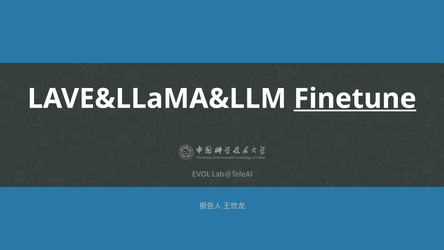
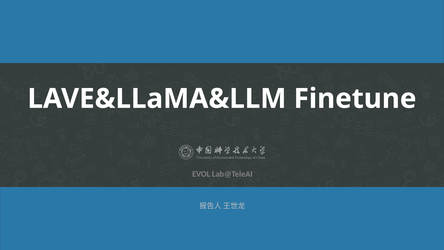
Finetune underline: present -> none (355, 99)
